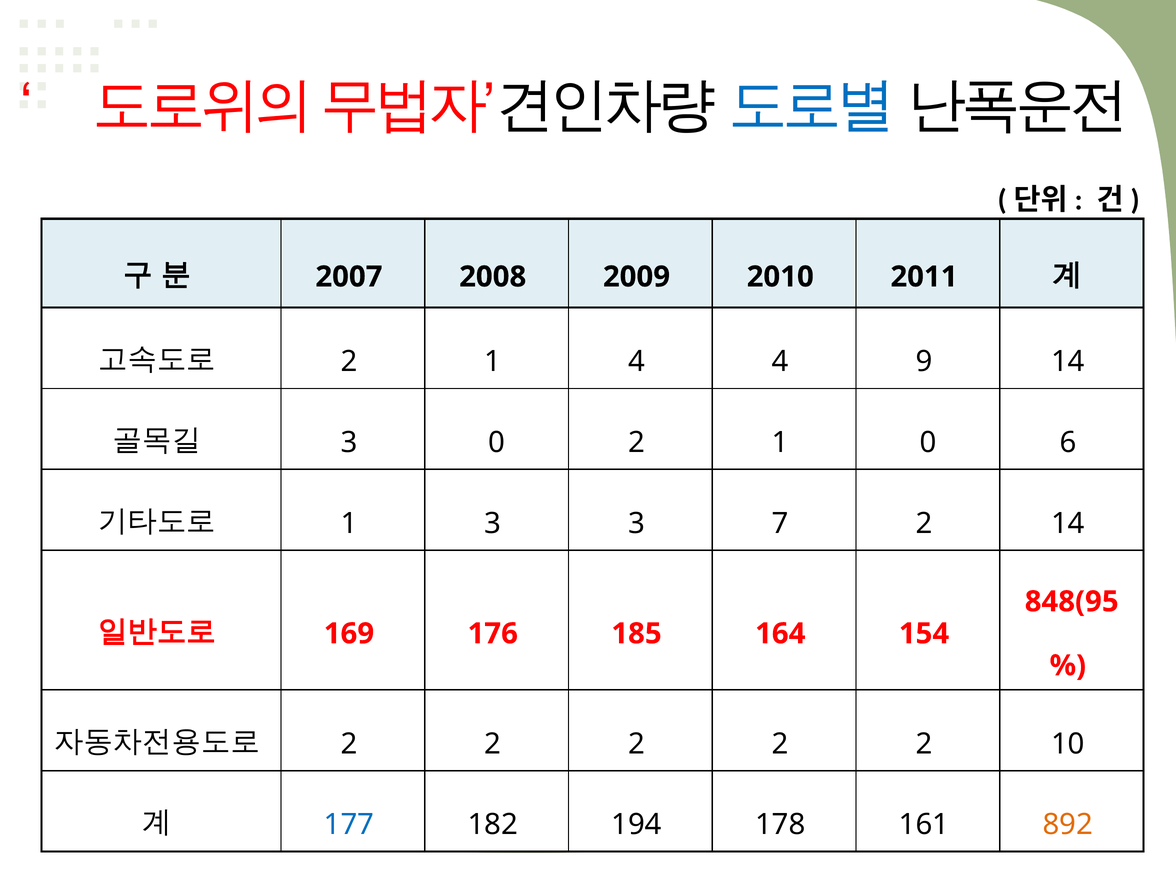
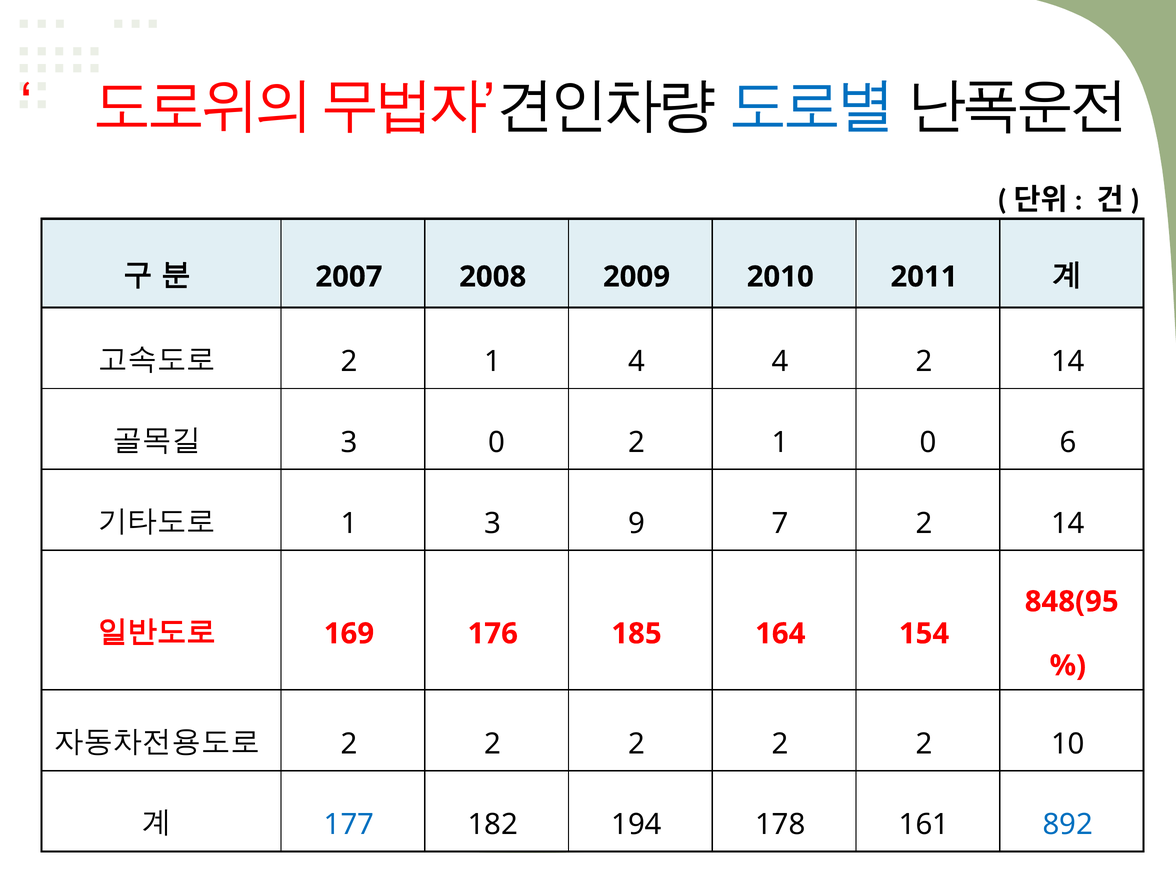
4 9: 9 -> 2 (924, 362)
3 3: 3 -> 9 (637, 523)
892 colour: orange -> blue (1068, 825)
